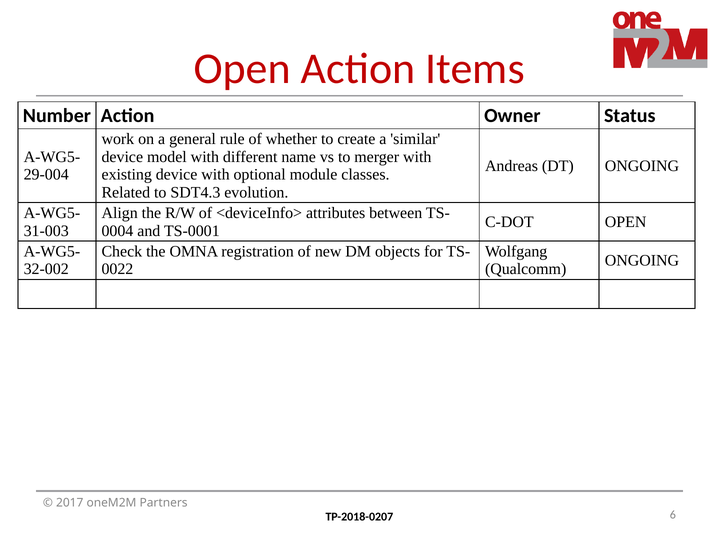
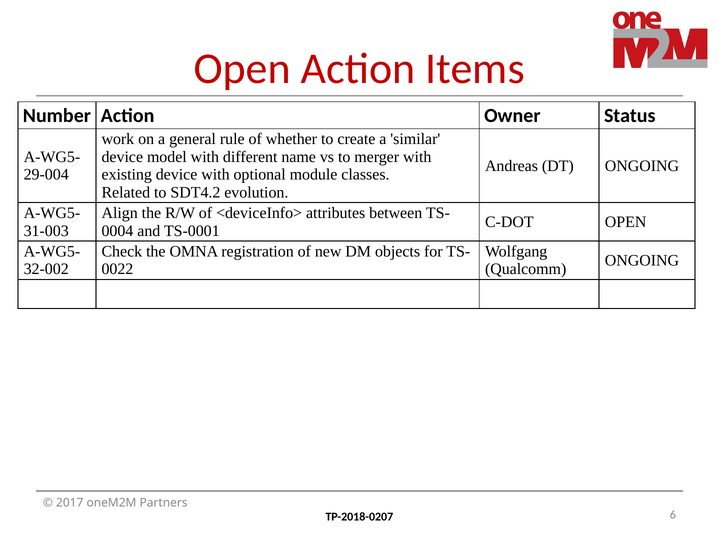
SDT4.3: SDT4.3 -> SDT4.2 (195, 192)
